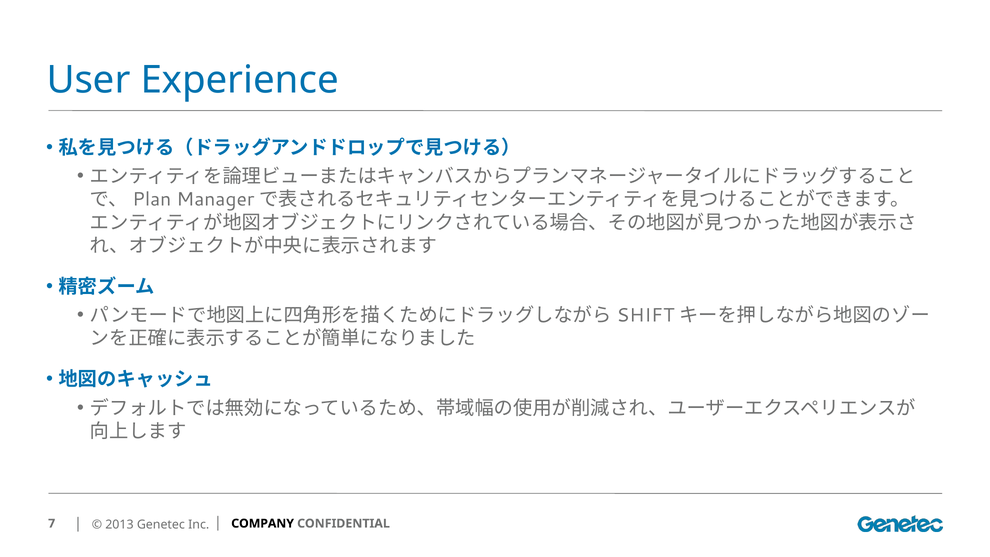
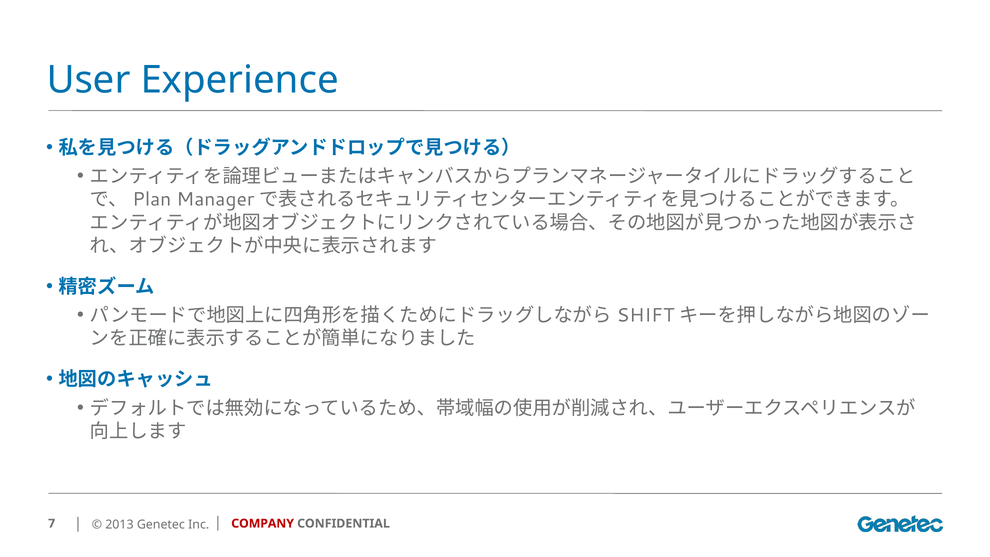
COMPANY colour: black -> red (263, 523)
